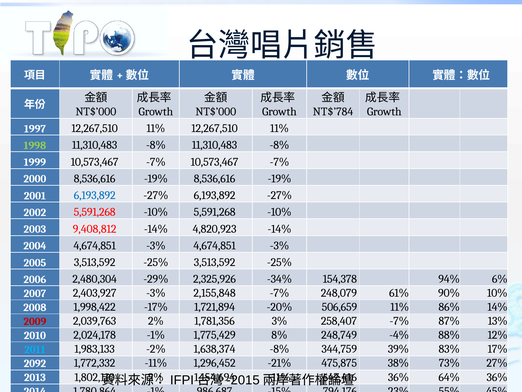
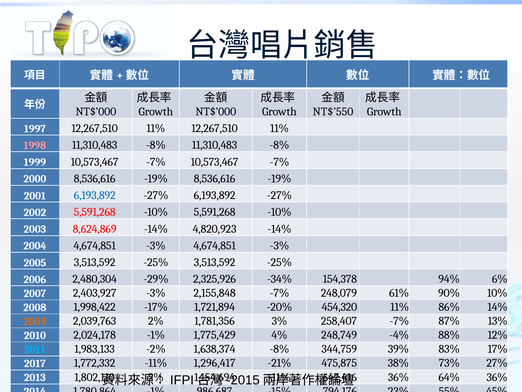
NT$’784: NT$’784 -> NT$’550 (333, 111)
1998 colour: light green -> pink (35, 145)
9,408,812: 9,408,812 -> 8,624,869 (95, 229)
506,659: 506,659 -> 454,320 (339, 307)
2009 colour: red -> orange (35, 321)
8%: 8% -> 4% (279, 335)
2092: 2092 -> 2017 (35, 363)
1,296,452: 1,296,452 -> 1,296,417 (215, 363)
